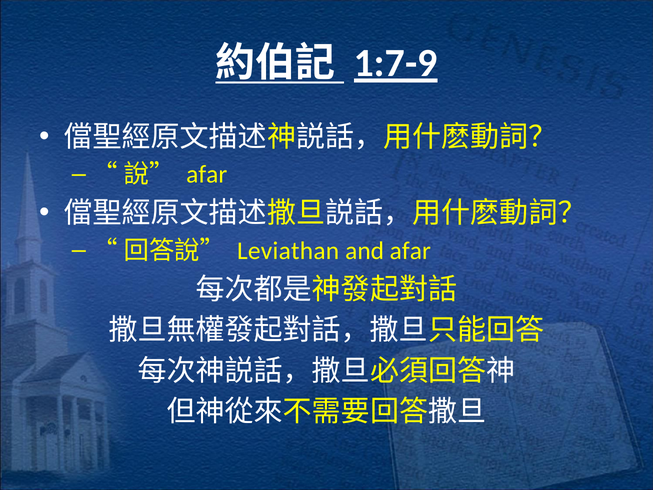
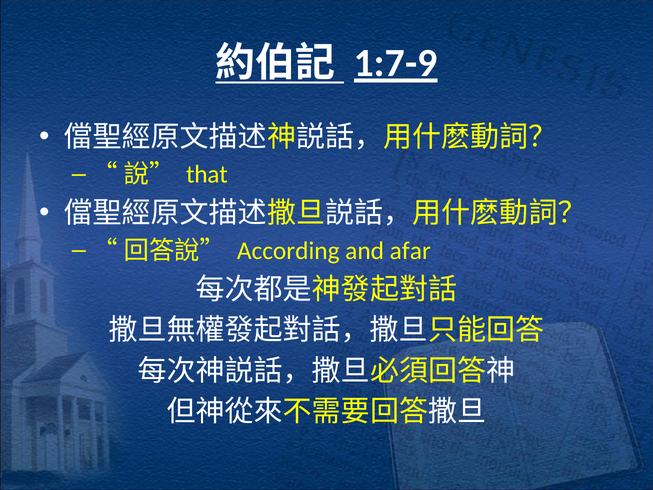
afar: afar -> that (207, 174)
Leviathan: Leviathan -> According (288, 251)
